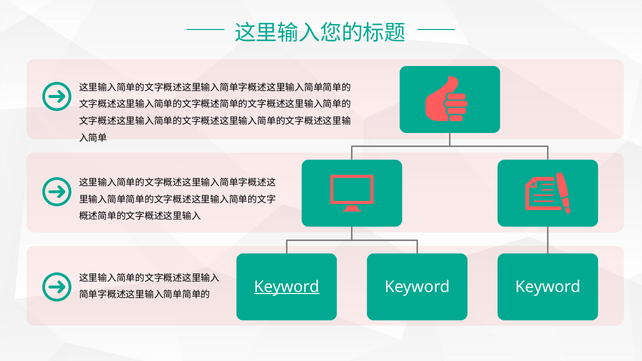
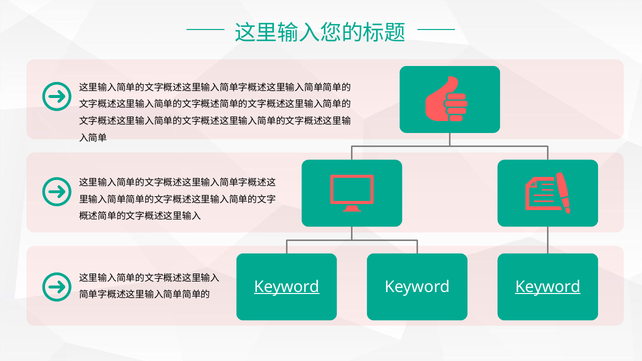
Keyword underline: none -> present (548, 287)
